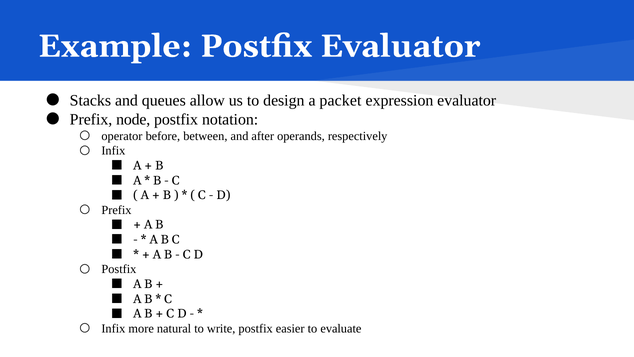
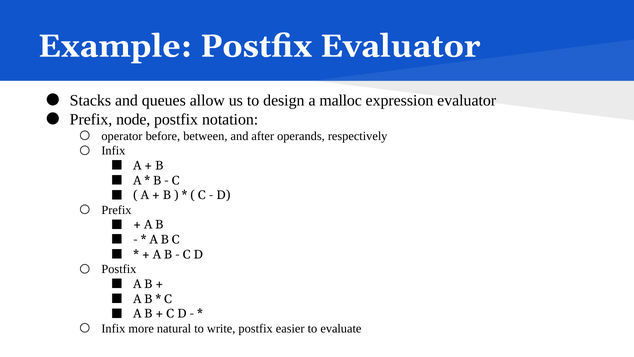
packet: packet -> malloc (341, 100)
